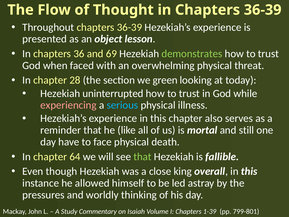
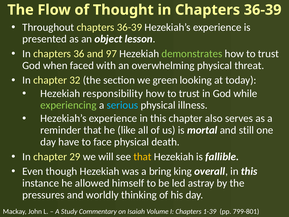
69: 69 -> 97 (111, 54)
28: 28 -> 32 (75, 80)
uninterrupted: uninterrupted -> responsibility (113, 93)
experiencing colour: pink -> light green (68, 105)
64: 64 -> 29 (75, 156)
that colour: light green -> yellow (142, 156)
close: close -> bring (160, 171)
